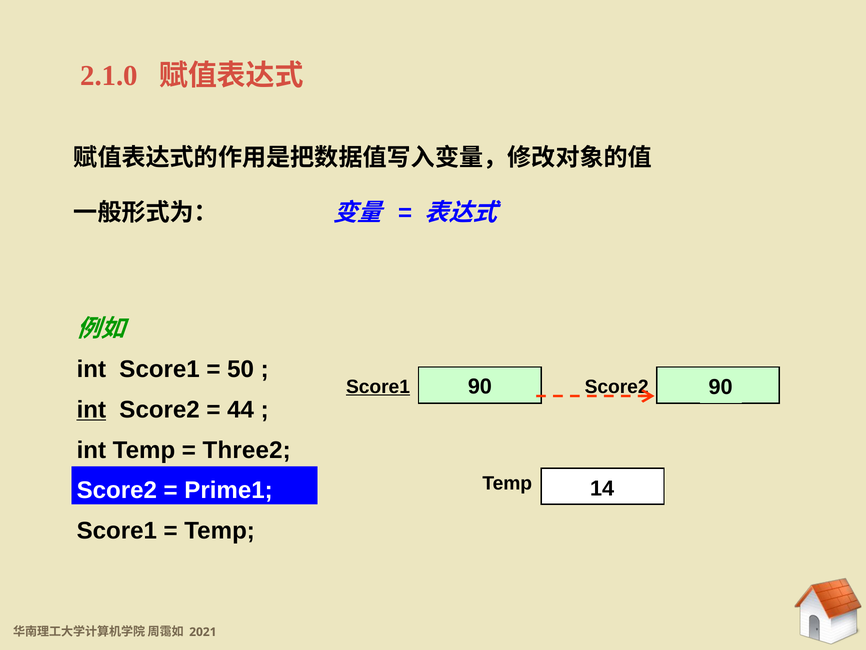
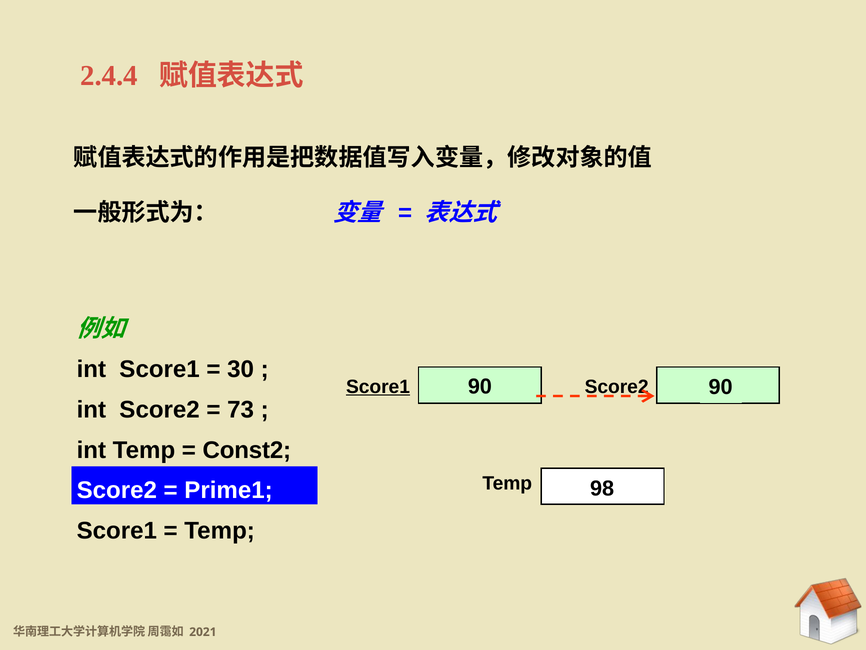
2.1.0: 2.1.0 -> 2.4.4 (109, 76)
50: 50 -> 30 (241, 369)
int underline: present -> none (91, 409)
44: 44 -> 73 (241, 409)
Three2: Three2 -> Const2 (247, 450)
14: 14 -> 98 (602, 488)
